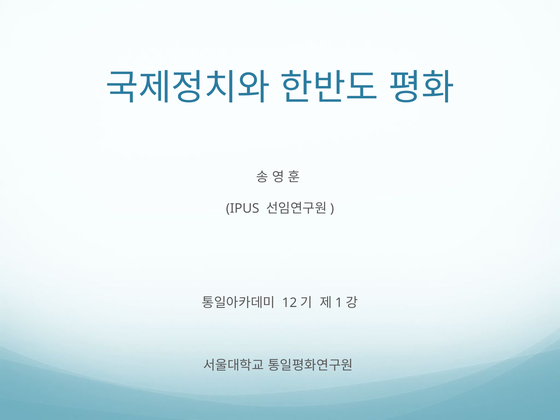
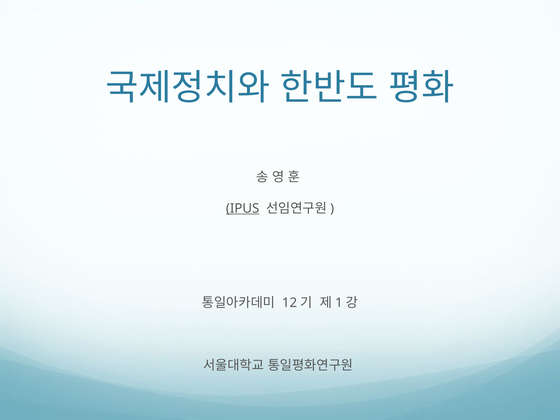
IPUS underline: none -> present (243, 208)
